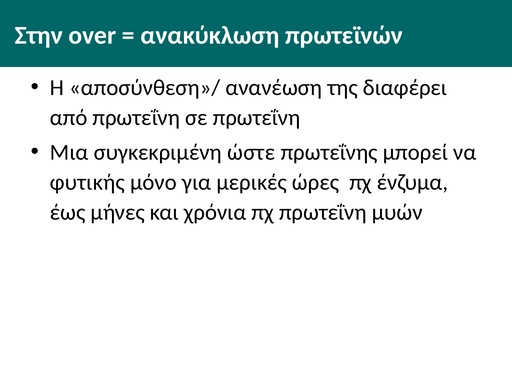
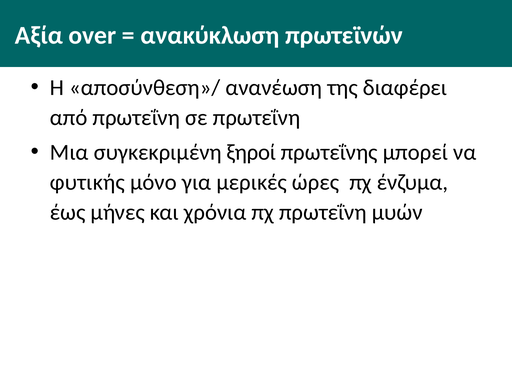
Στην: Στην -> Αξία (39, 35)
ώστε: ώστε -> ξηροί (251, 152)
